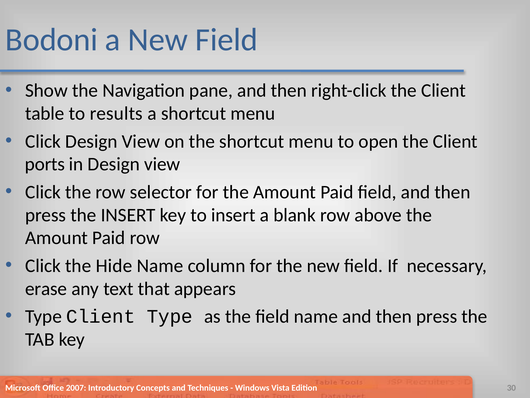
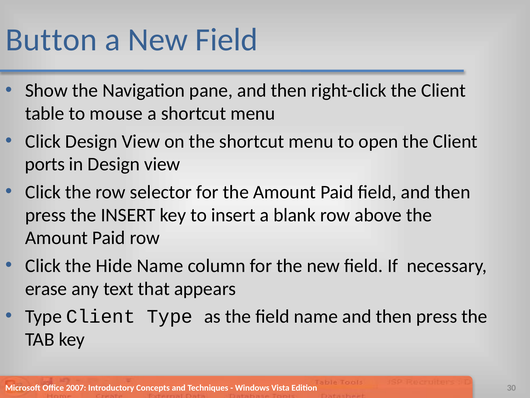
Bodoni: Bodoni -> Button (51, 40)
results: results -> mouse (116, 113)
